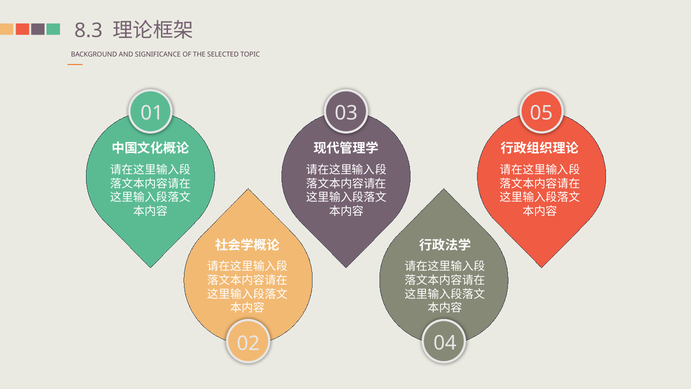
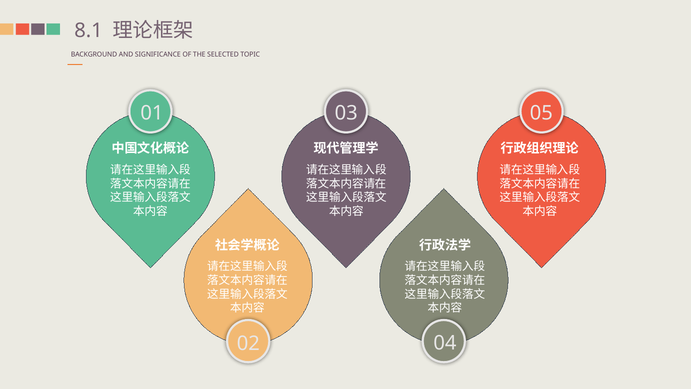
8.3: 8.3 -> 8.1 (89, 31)
